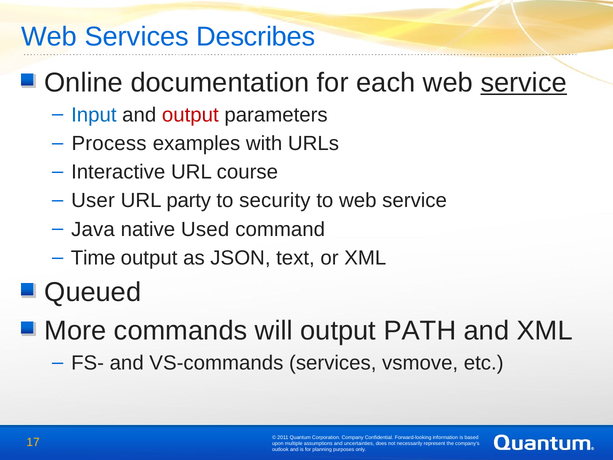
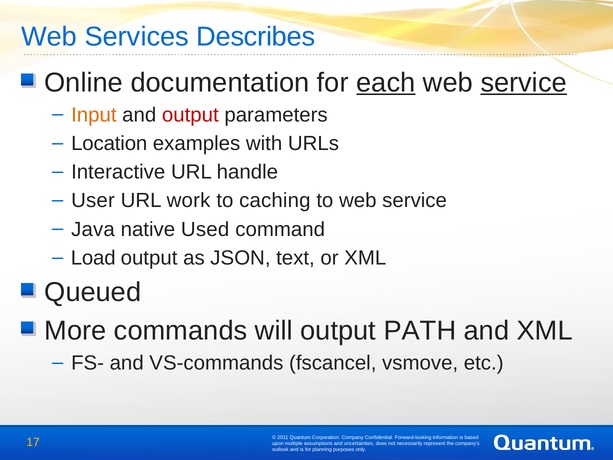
each underline: none -> present (386, 83)
Input colour: blue -> orange (94, 115)
Process: Process -> Location (109, 143)
course: course -> handle (247, 172)
party: party -> work (189, 201)
security: security -> caching (275, 201)
Time: Time -> Load (93, 258)
VS-commands services: services -> fscancel (333, 363)
